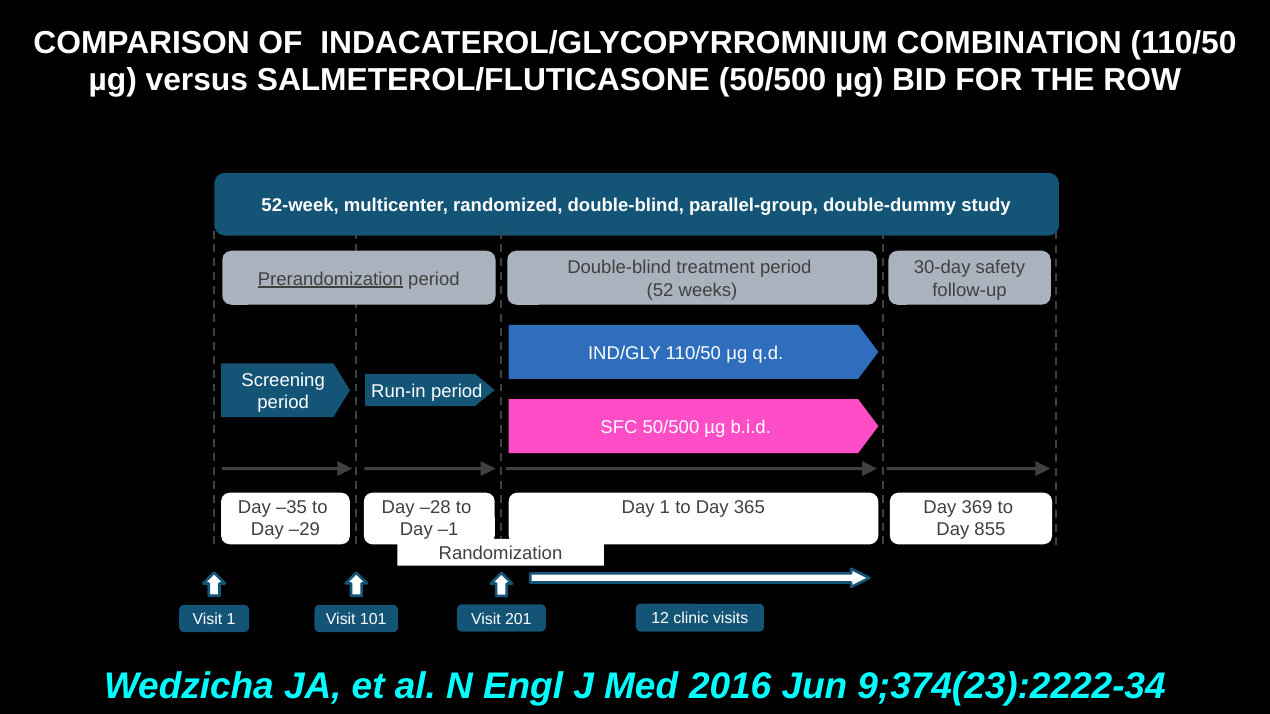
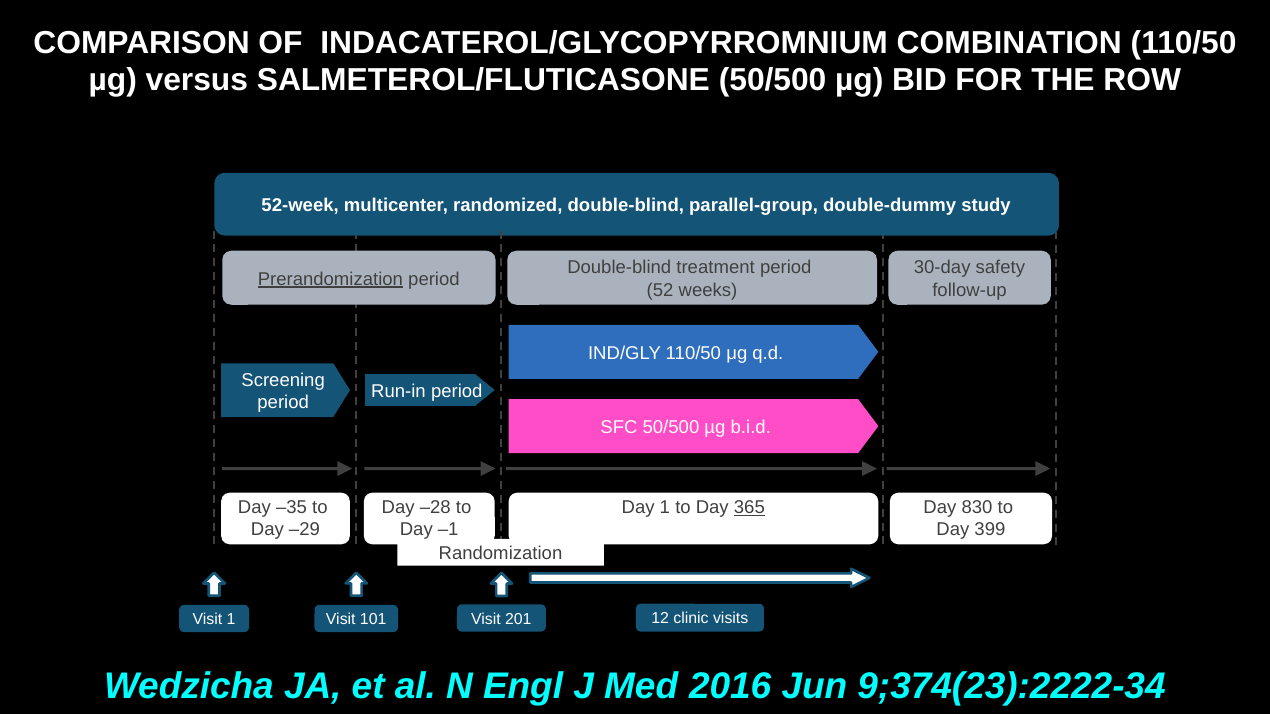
365 underline: none -> present (749, 508)
369: 369 -> 830 (977, 508)
855: 855 -> 399 (990, 530)
